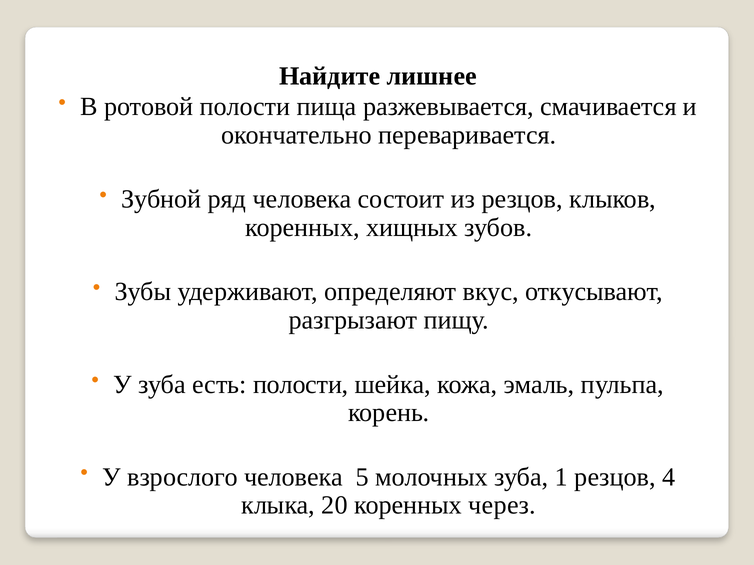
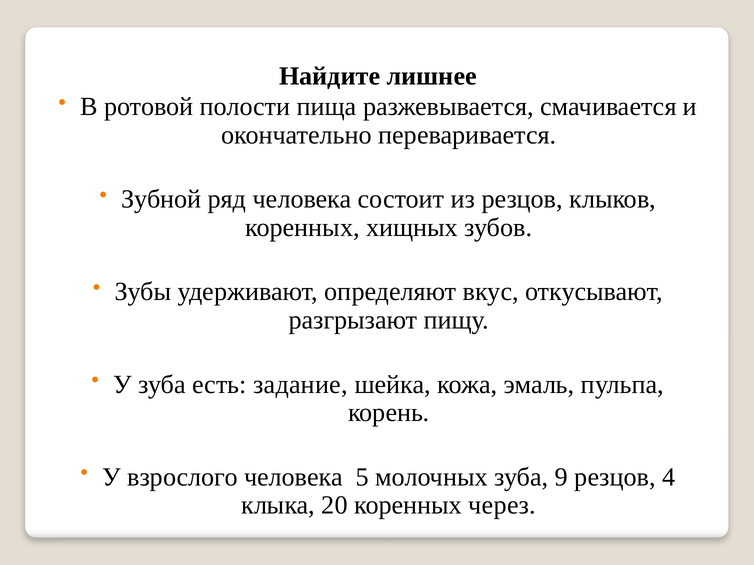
есть полости: полости -> задание (300, 385)
1: 1 -> 9 (561, 477)
